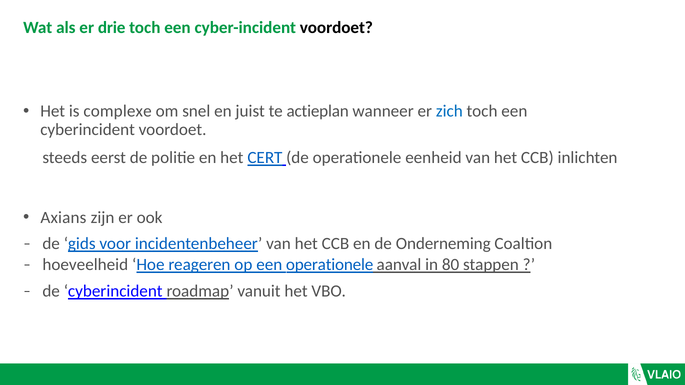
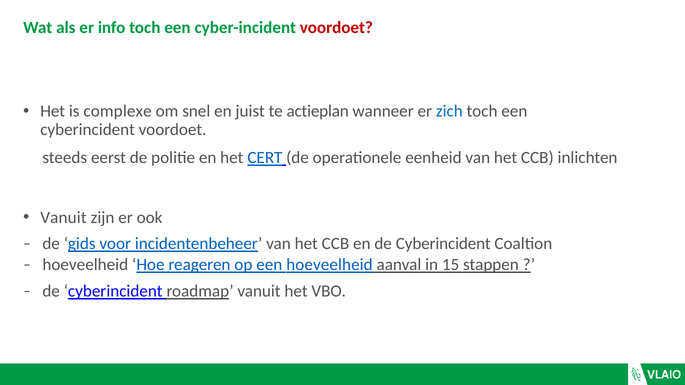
drie: drie -> info (112, 28)
voordoet colour: black -> red (336, 28)
Axians: Axians -> Vanuit (63, 218)
en de Onderneming: Onderneming -> Cyberincident (443, 244)
een operationele: operationele -> hoeveelheid (330, 265)
80: 80 -> 15 (451, 265)
